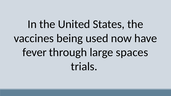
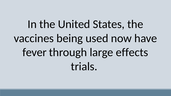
spaces: spaces -> effects (132, 52)
